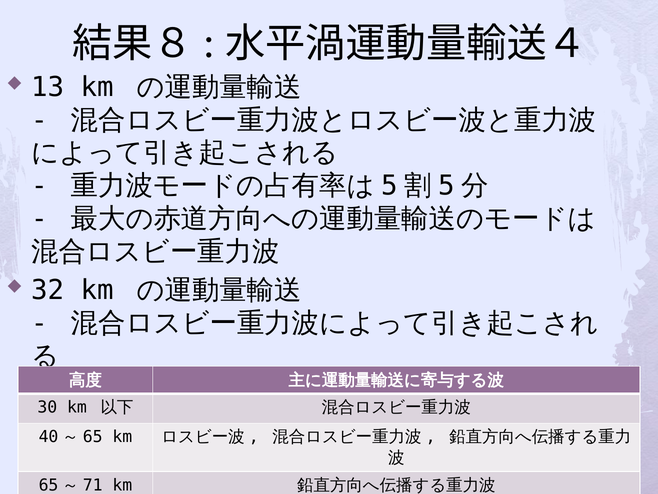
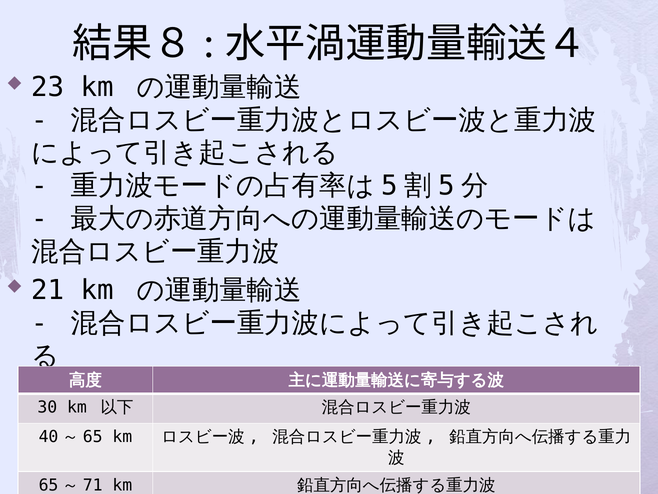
13: 13 -> 23 (48, 87)
32: 32 -> 21 (48, 290)
